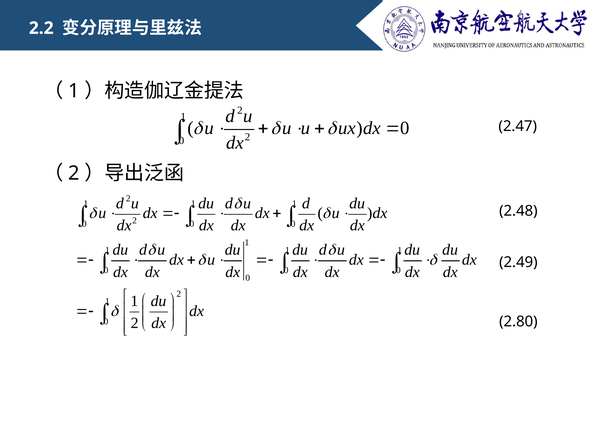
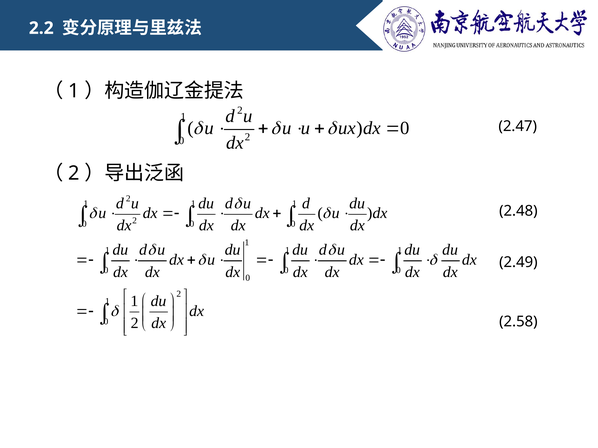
2.80: 2.80 -> 2.58 (518, 322)
